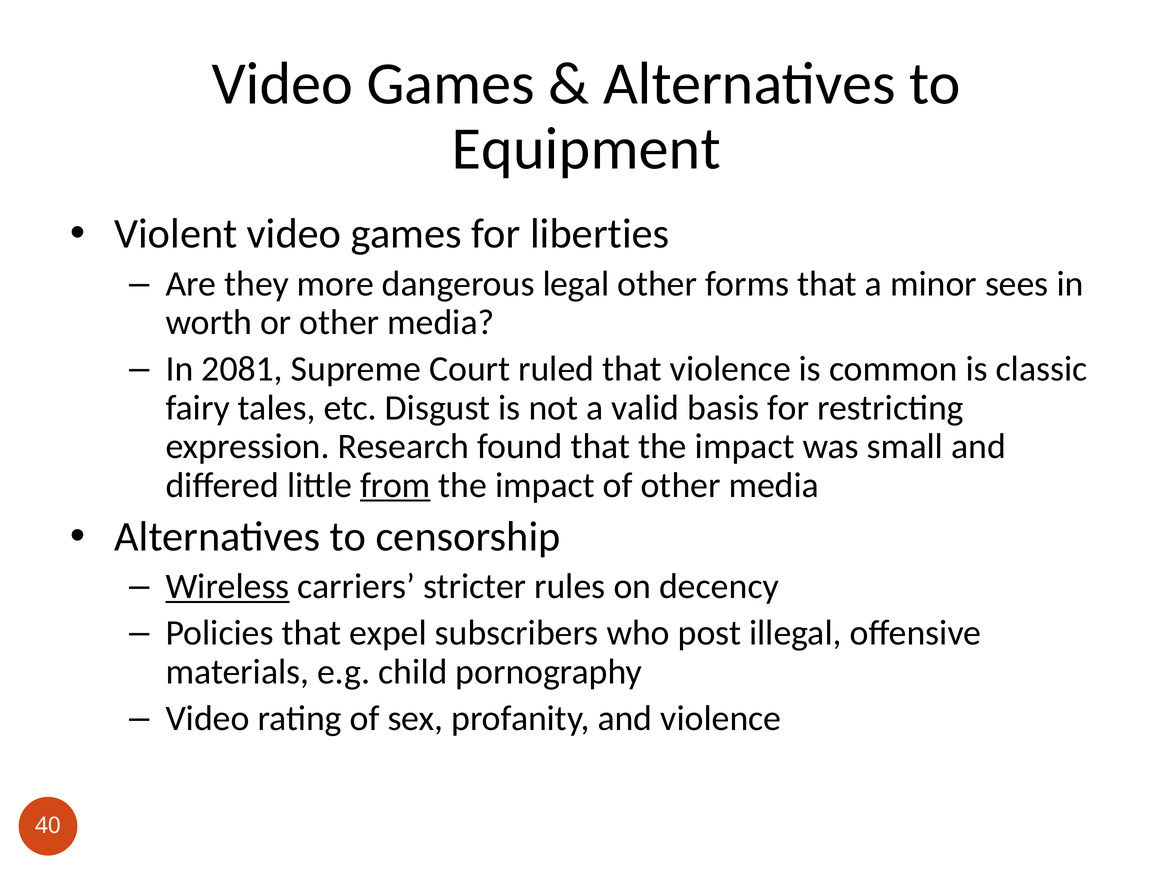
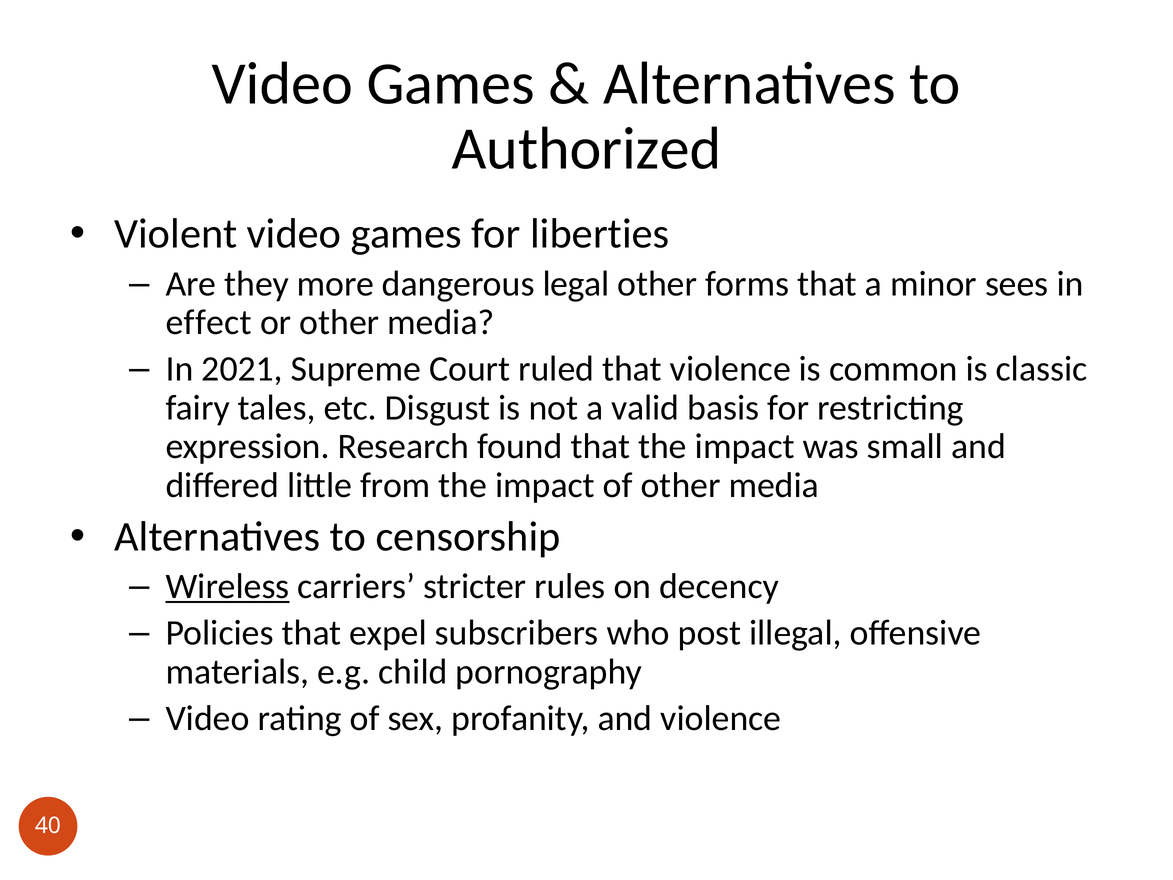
Equipment: Equipment -> Authorized (586, 149)
worth: worth -> effect (209, 322)
2081: 2081 -> 2021 (242, 369)
from underline: present -> none (395, 485)
